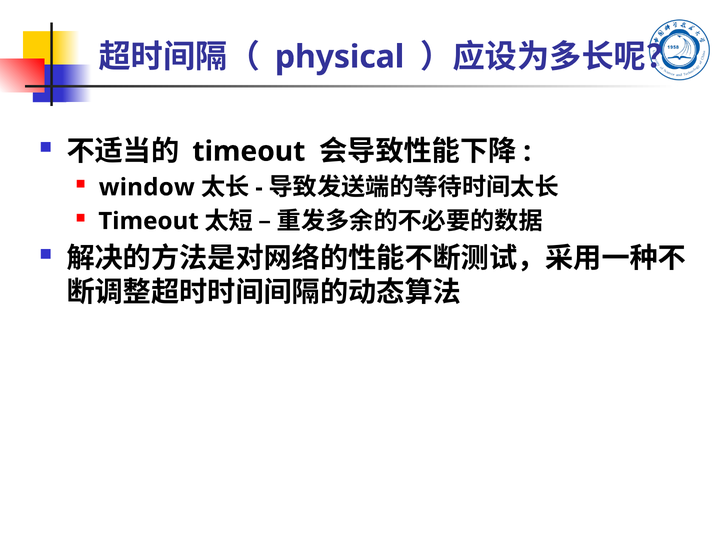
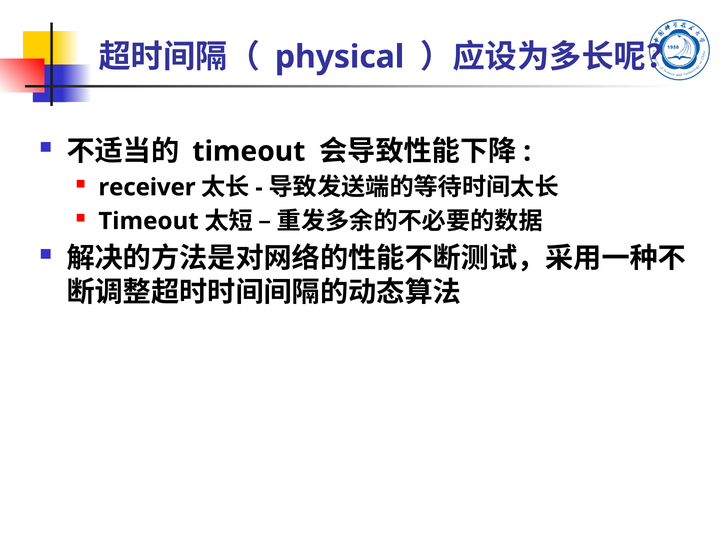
window: window -> receiver (147, 188)
